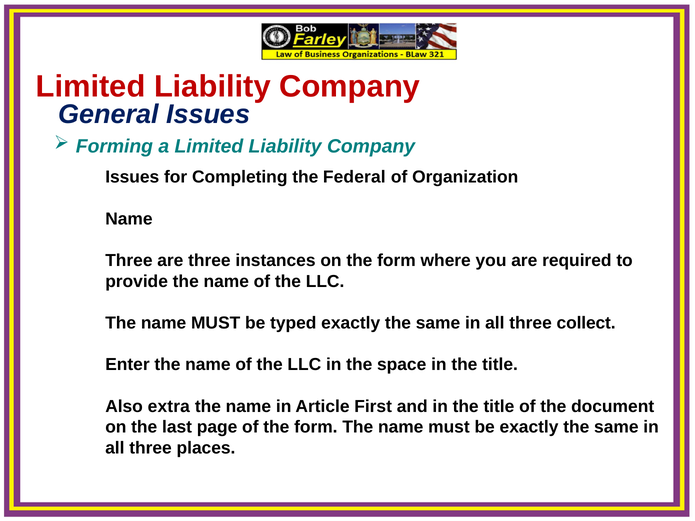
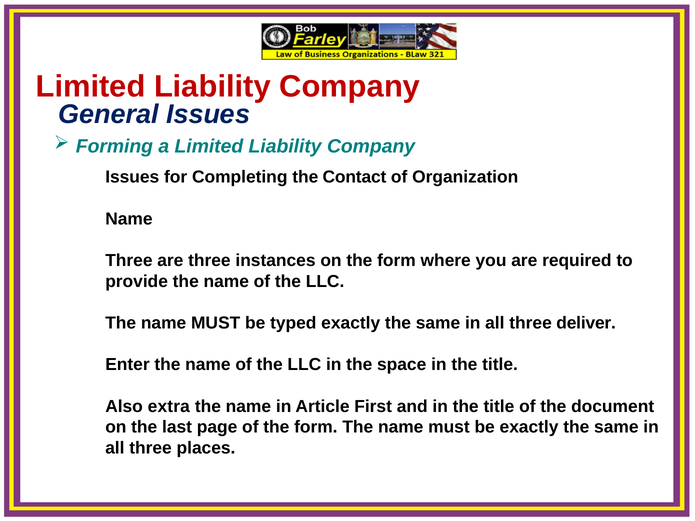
Federal: Federal -> Contact (354, 177)
collect: collect -> deliver (586, 323)
